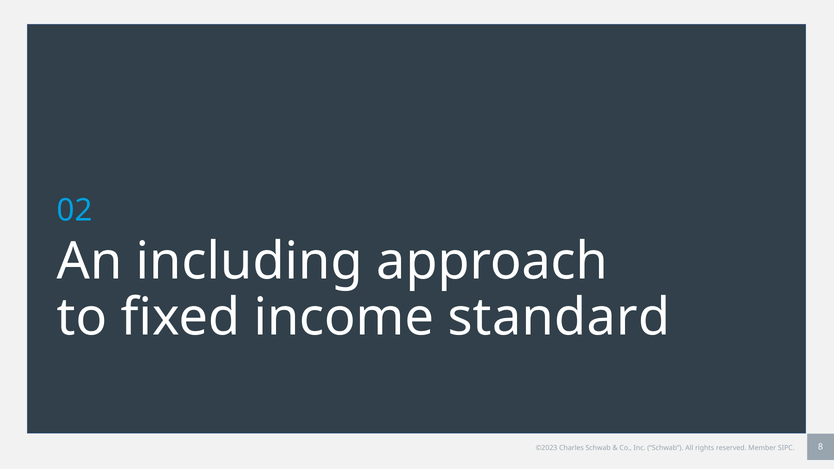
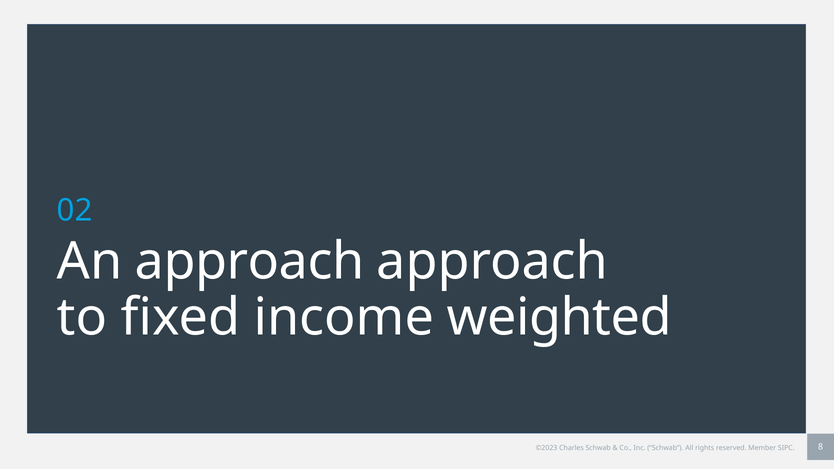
An including: including -> approach (250, 262)
standard: standard -> weighted (559, 318)
